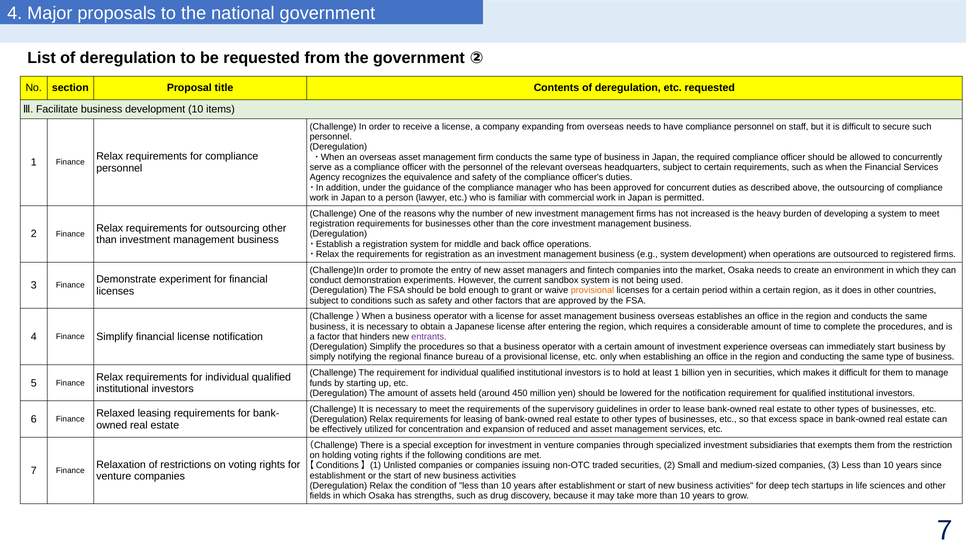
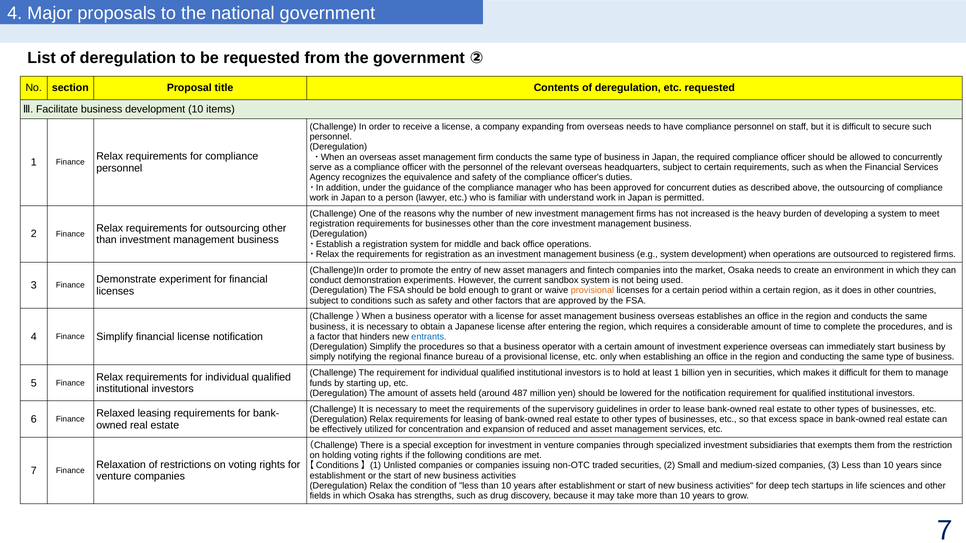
commercial: commercial -> understand (571, 198)
entrants colour: purple -> blue (429, 337)
450: 450 -> 487 (520, 393)
